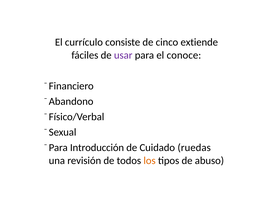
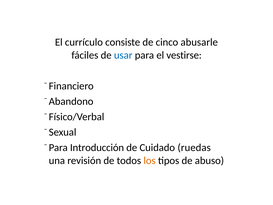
extiende: extiende -> abusarle (199, 42)
usar colour: purple -> blue (123, 55)
conoce: conoce -> vestirse (184, 55)
